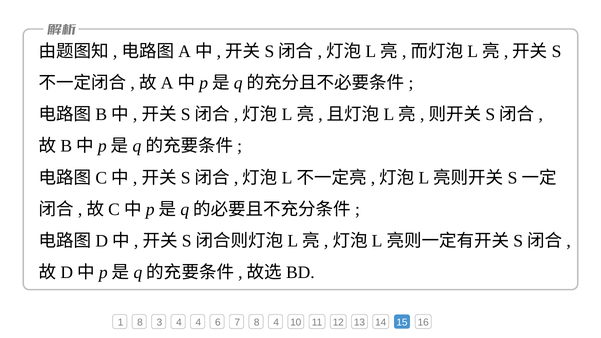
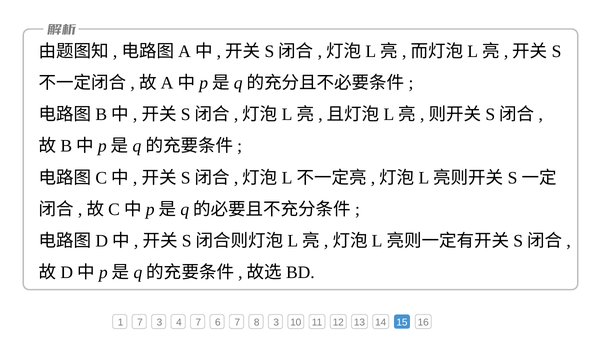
1 8: 8 -> 7 (140, 322)
4 4: 4 -> 7 (198, 322)
8 4: 4 -> 3 (276, 322)
